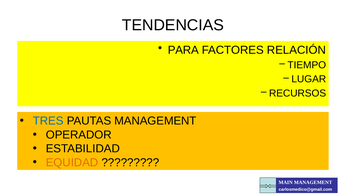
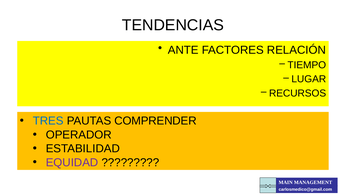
PARA: PARA -> ANTE (183, 50)
PAUTAS MANAGEMENT: MANAGEMENT -> COMPRENDER (155, 121)
EQUIDAD colour: orange -> purple (72, 162)
